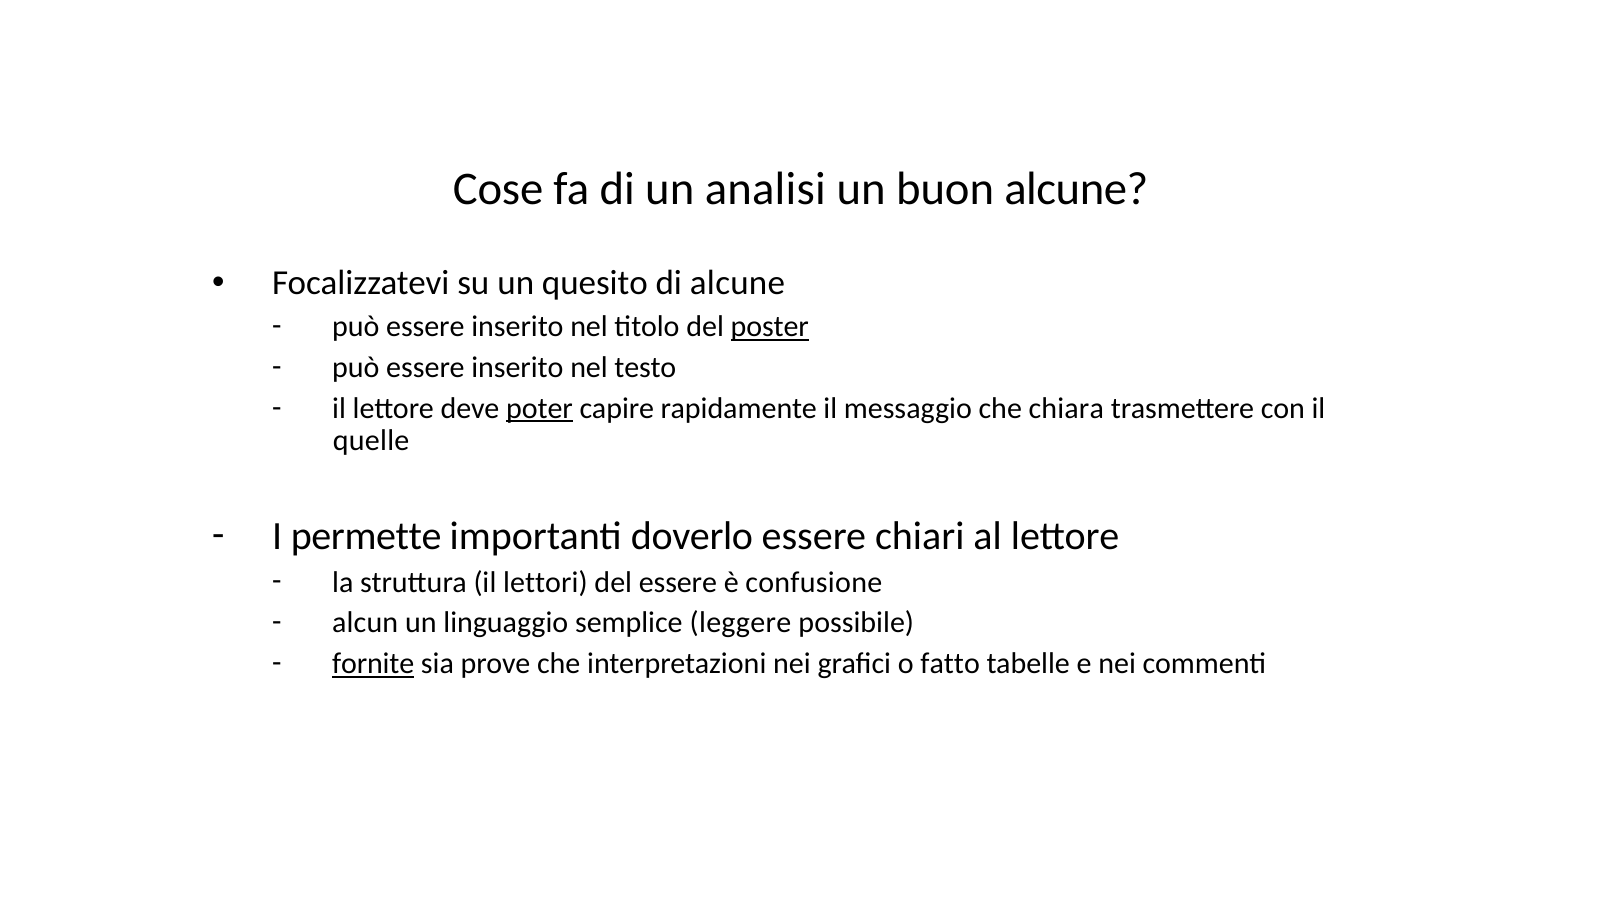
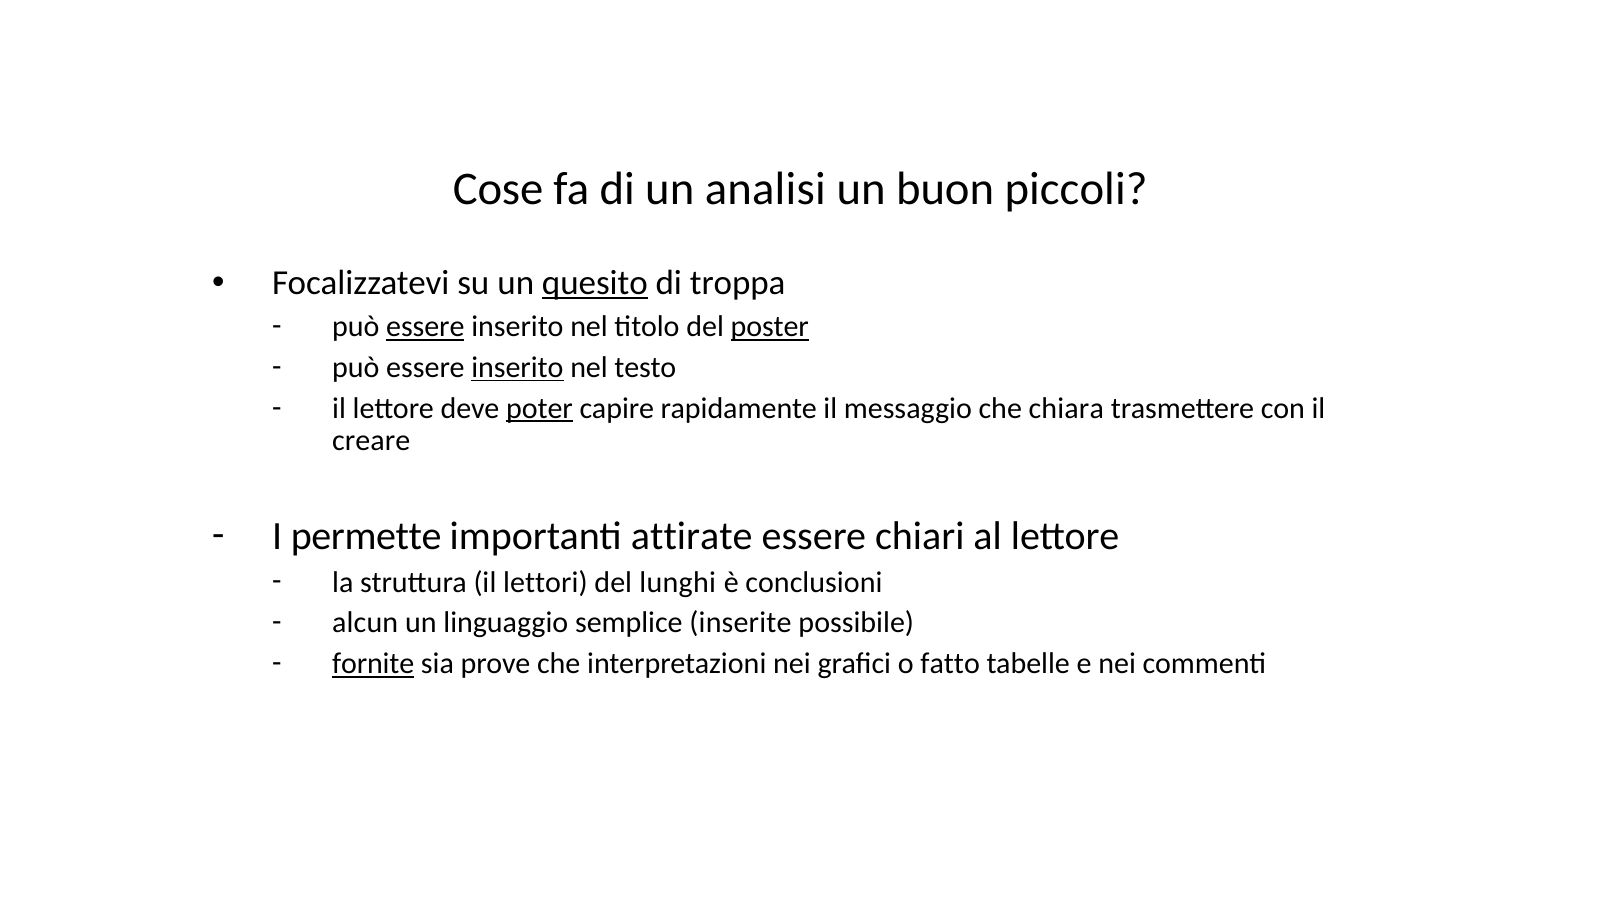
buon alcune: alcune -> piccoli (1076, 189)
quesito underline: none -> present (595, 283)
di alcune: alcune -> troppa (738, 283)
essere underline: none -> present (425, 327)
inserito underline: none -> present (517, 367)
quelle: quelle -> creare (371, 441)
doverlo: doverlo -> attirate (692, 536)
del essere: essere -> lunghi (678, 582)
confusione: confusione -> conclusioni (814, 582)
leggere: leggere -> inserite (741, 623)
